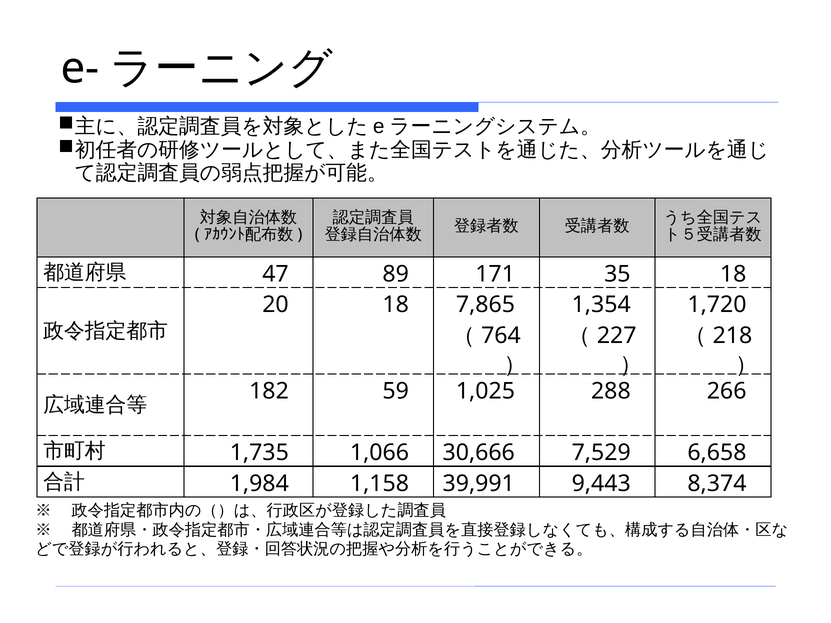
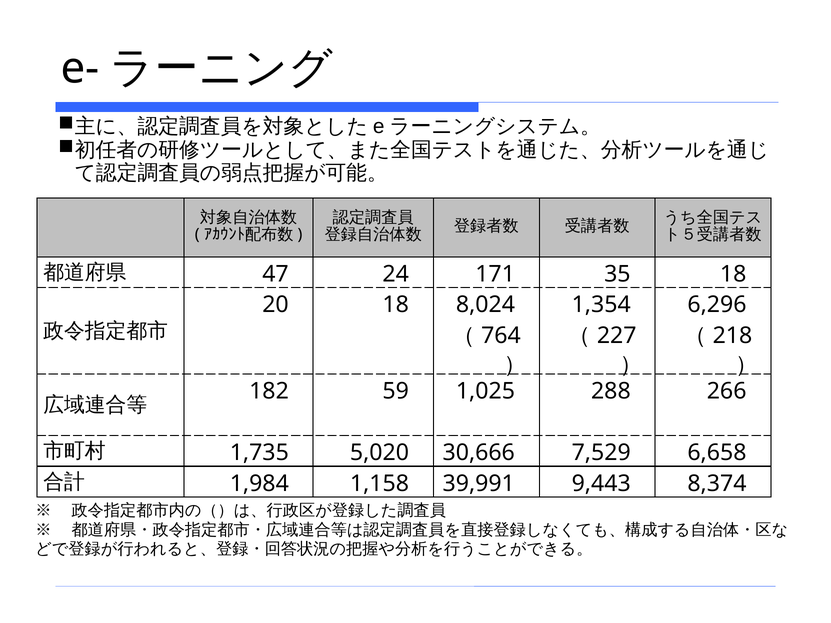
89: 89 -> 24 (396, 274)
7,865: 7,865 -> 8,024 (485, 305)
1,720: 1,720 -> 6,296 (717, 305)
1,066: 1,066 -> 5,020 (379, 453)
